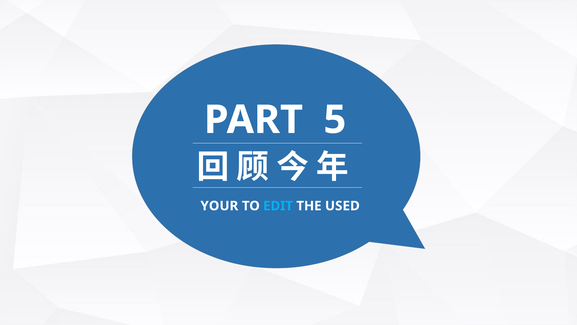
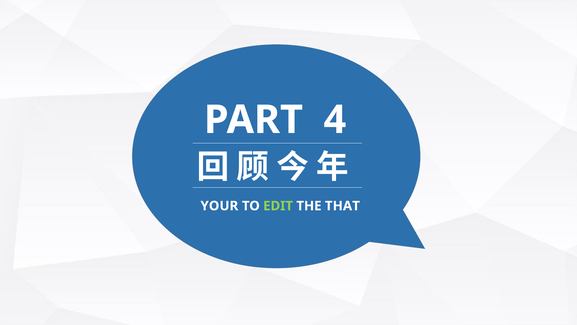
5: 5 -> 4 (335, 120)
EDIT colour: light blue -> light green (278, 206)
USED: USED -> THAT (342, 206)
